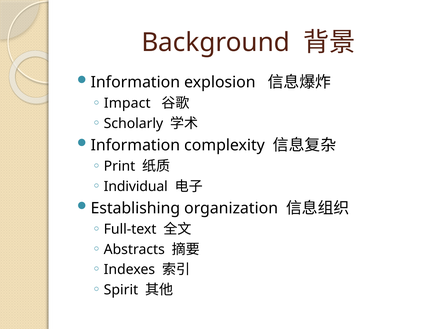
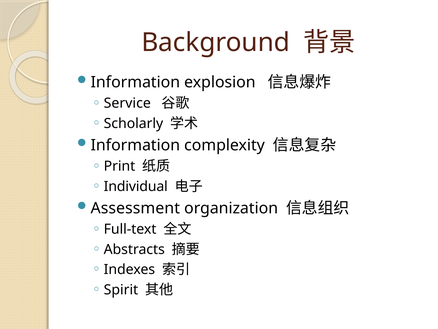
Impact: Impact -> Service (127, 103)
Establishing: Establishing -> Assessment (135, 208)
